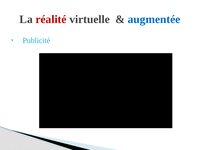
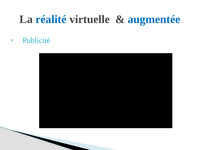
réalité colour: red -> blue (51, 19)
